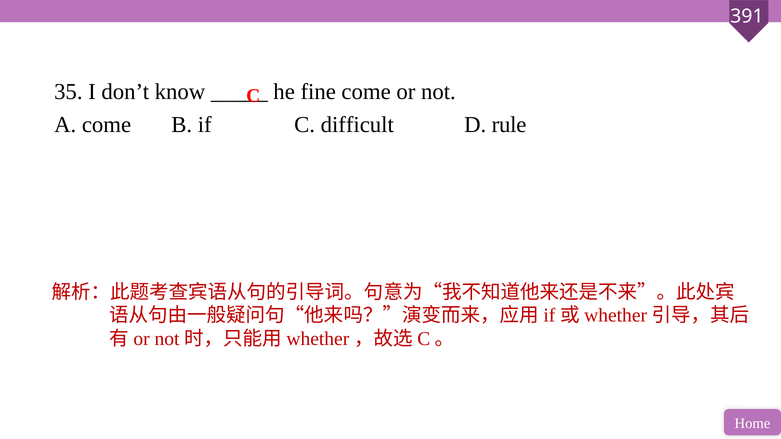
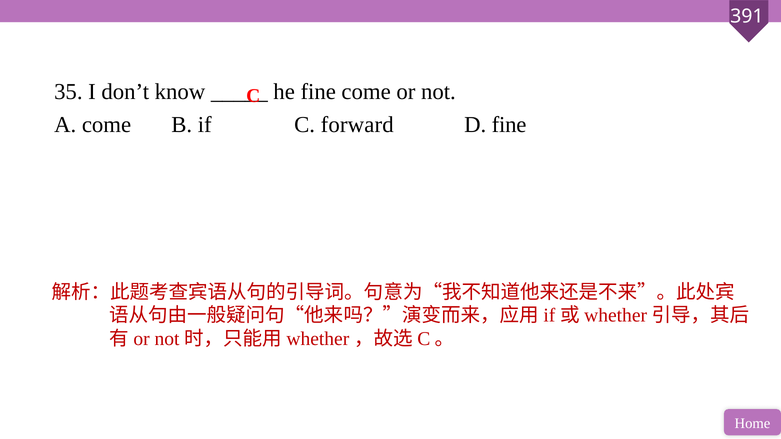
difficult: difficult -> forward (357, 125)
D rule: rule -> fine (509, 125)
